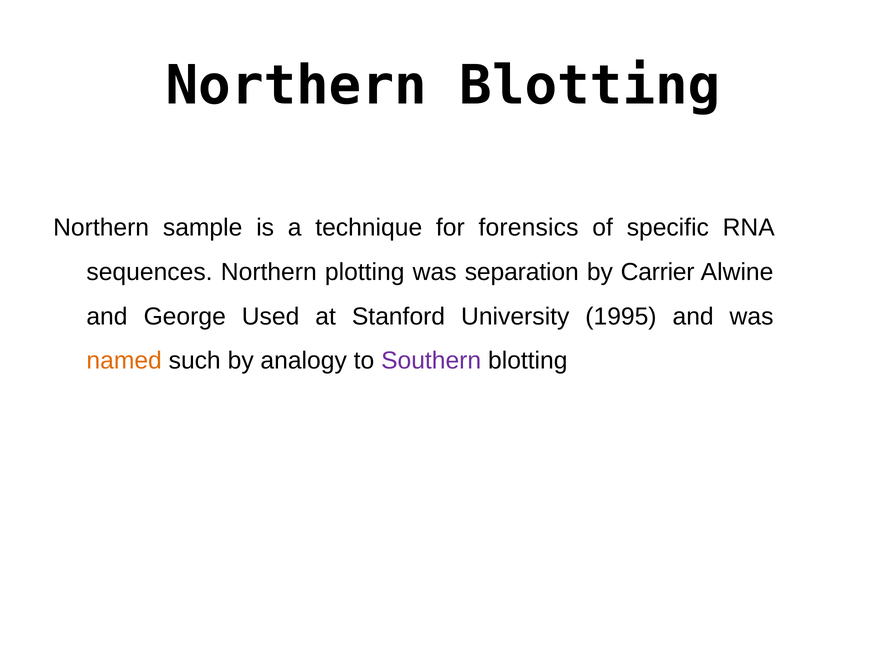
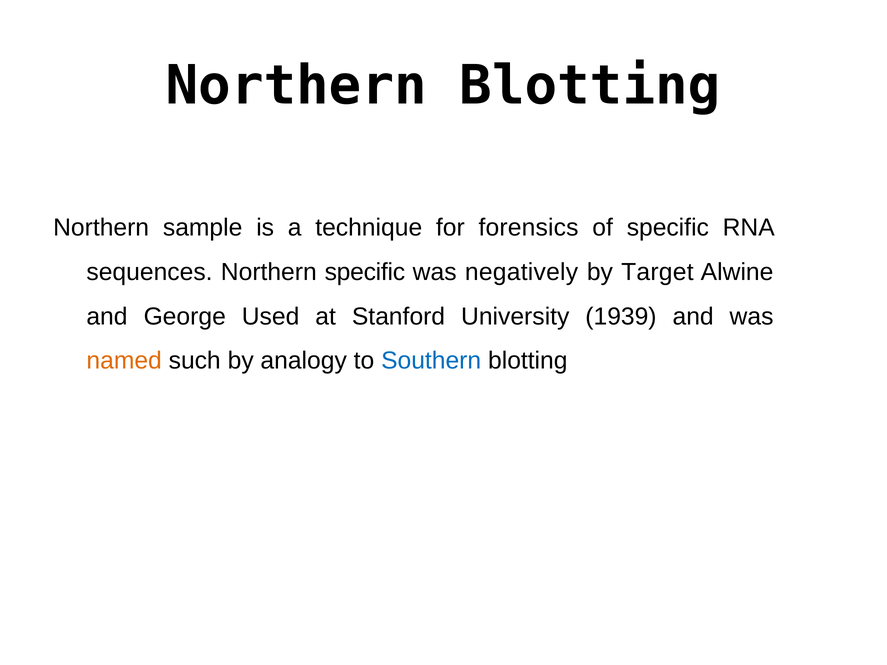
Northern plotting: plotting -> specific (365, 272)
separation: separation -> negatively (522, 272)
Carrier: Carrier -> Target (657, 272)
1995: 1995 -> 1939 (621, 317)
Southern colour: purple -> blue (431, 361)
